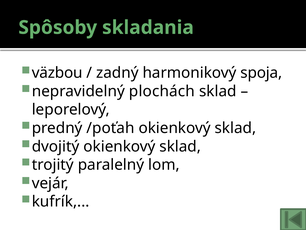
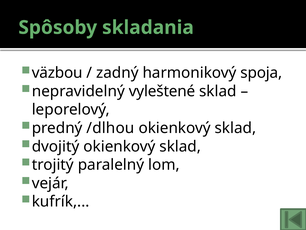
plochách: plochách -> vyleštené (162, 91)
/poťah: /poťah -> /dlhou (110, 128)
